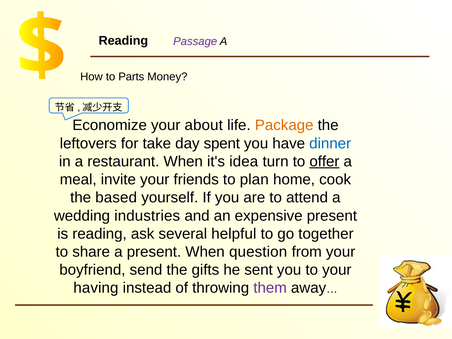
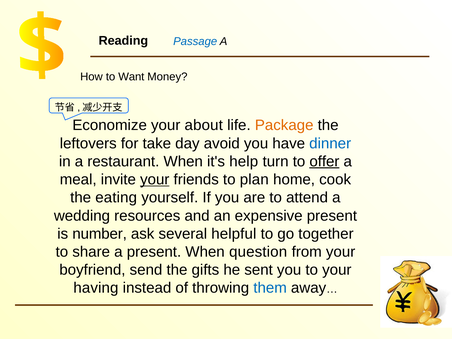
Passage colour: purple -> blue (195, 41)
Parts: Parts -> Want (131, 77)
spent: spent -> avoid (222, 143)
idea: idea -> help (244, 161)
your underline: none -> present (155, 180)
based: based -> eating (116, 198)
industries: industries -> resources (147, 216)
is reading: reading -> number (100, 234)
them colour: purple -> blue (270, 288)
